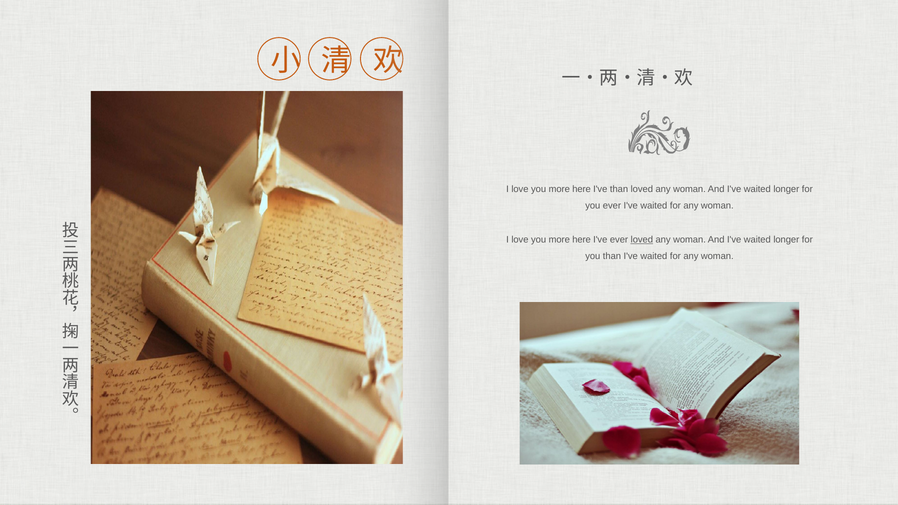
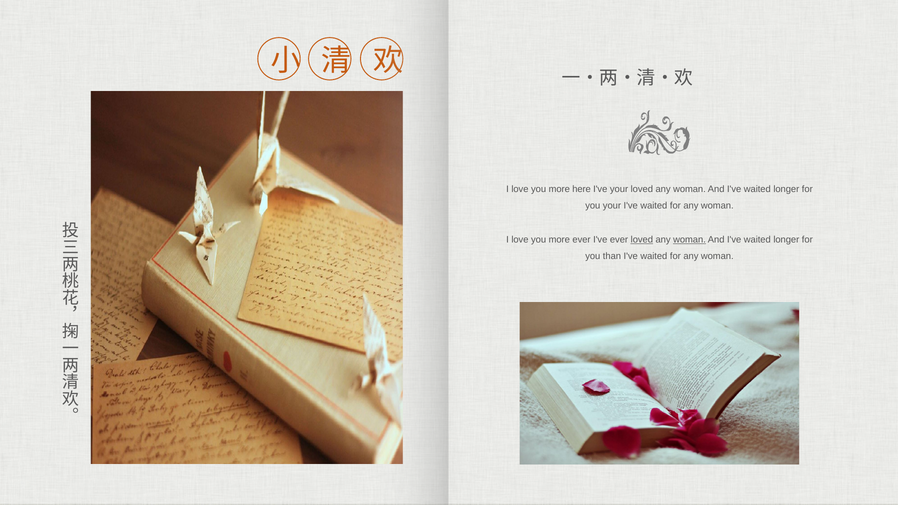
I've than: than -> your (619, 189)
you ever: ever -> your (612, 206)
here: here -> ever (582, 240)
woman underline: none -> present (689, 240)
